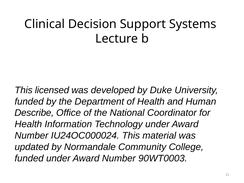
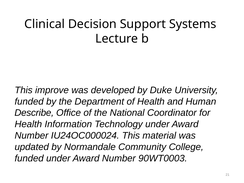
licensed: licensed -> improve (52, 90)
